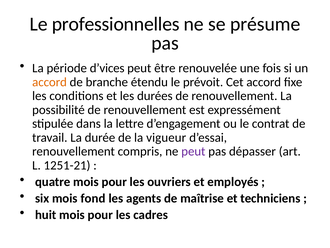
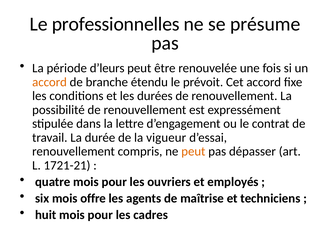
d’vices: d’vices -> d’leurs (107, 68)
peut colour: purple -> orange (193, 151)
1251-21: 1251-21 -> 1721-21 (67, 165)
fond: fond -> offre (93, 198)
